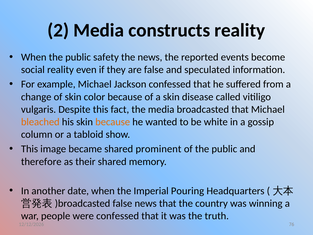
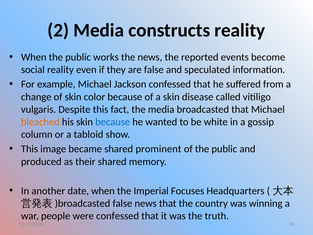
safety: safety -> works (106, 57)
because colour: orange -> blue (113, 122)
therefore: therefore -> produced (41, 161)
Pouring: Pouring -> Focuses (188, 191)
